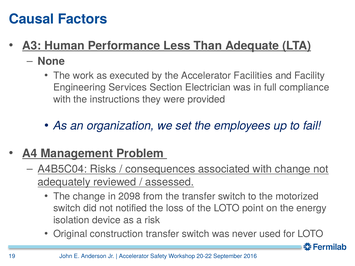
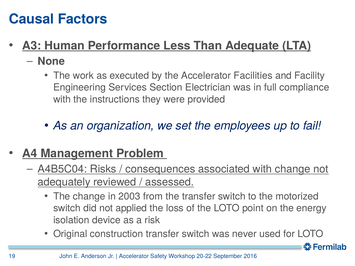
2098: 2098 -> 2003 (129, 197)
notified: notified -> applied (131, 208)
